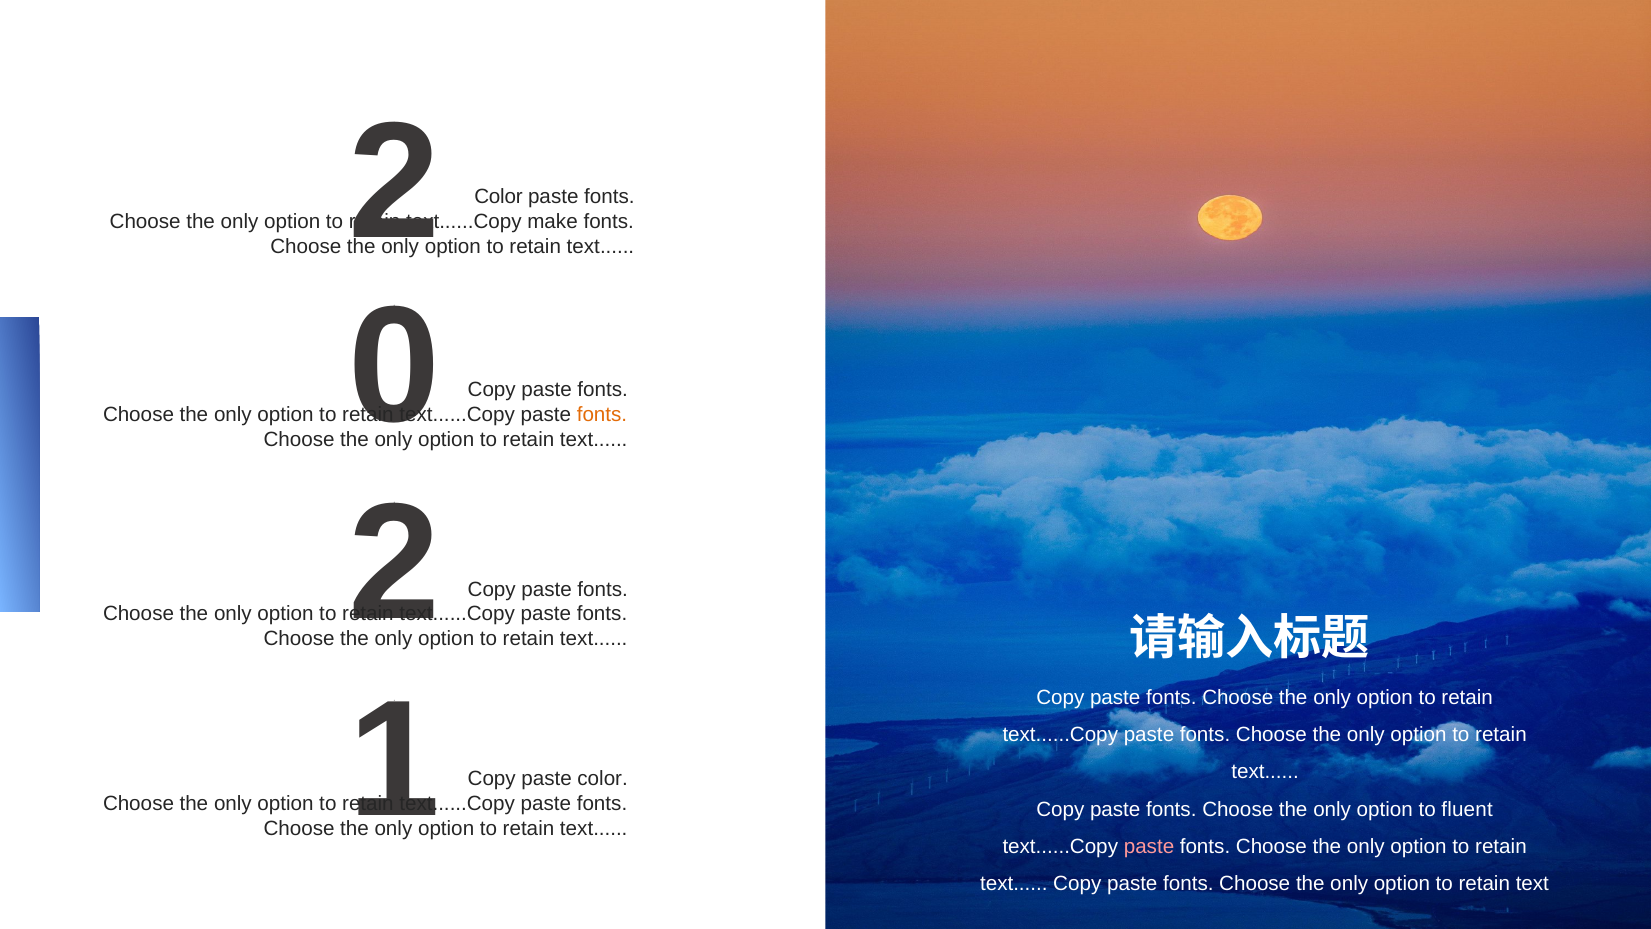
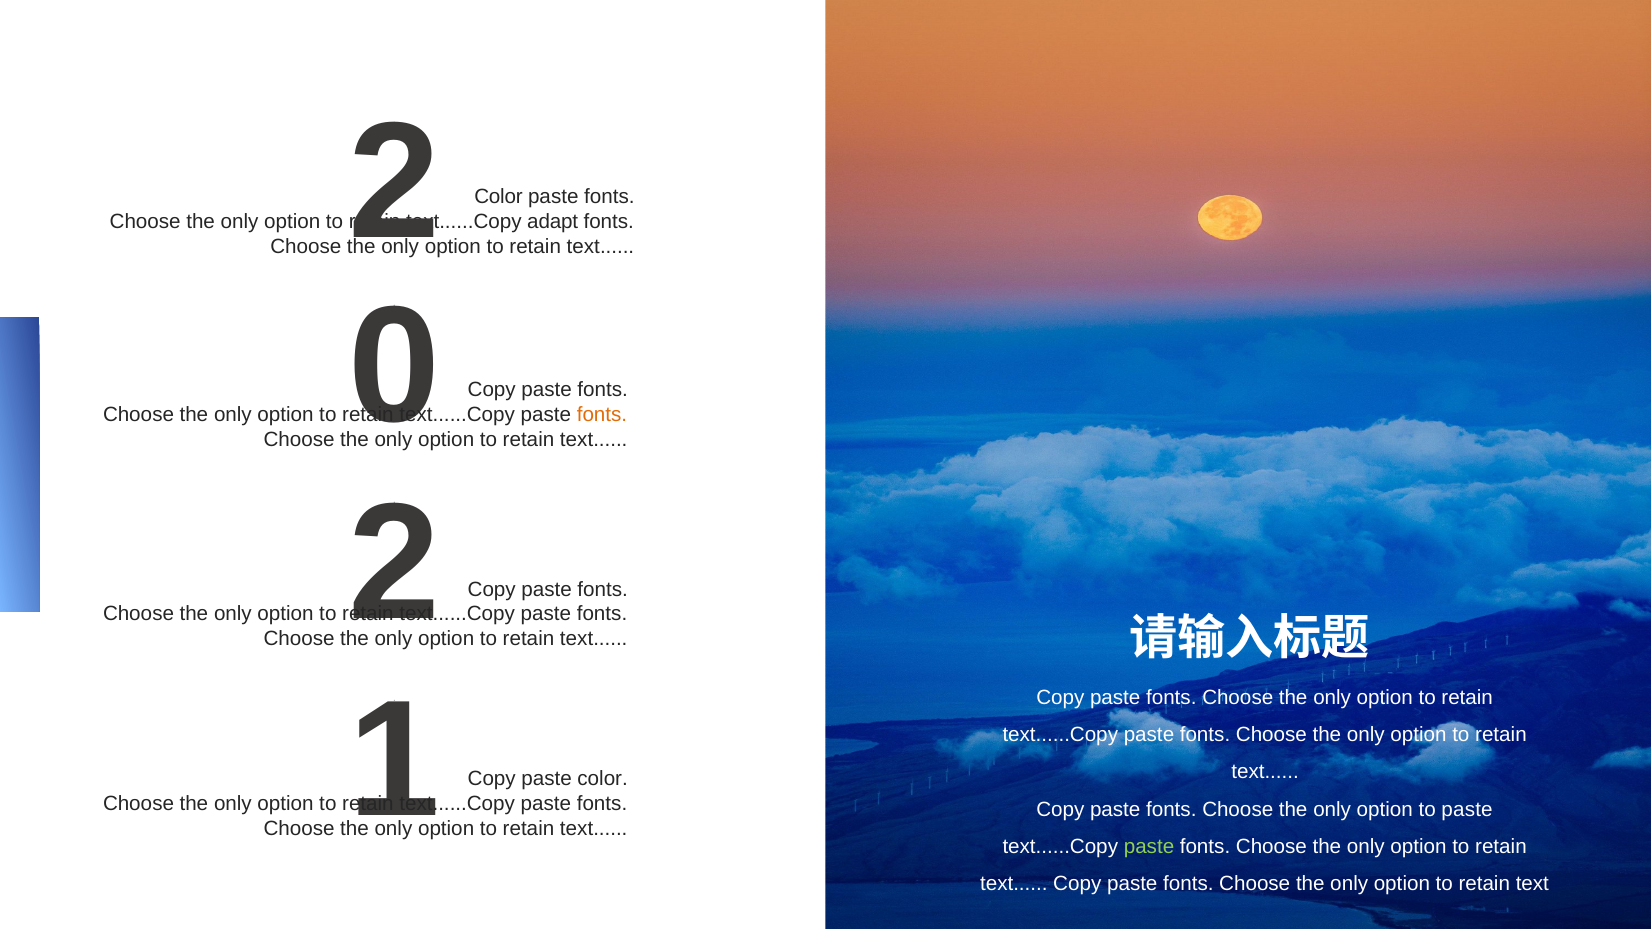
make: make -> adapt (553, 222)
to fluent: fluent -> paste (1467, 809)
paste colour: pink -> light green (1149, 846)
